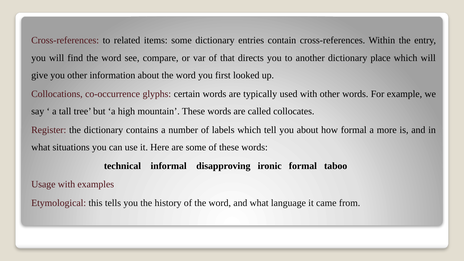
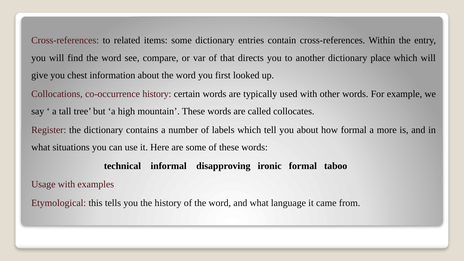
you other: other -> chest (77, 75)
co-occurrence glyphs: glyphs -> history (157, 94)
